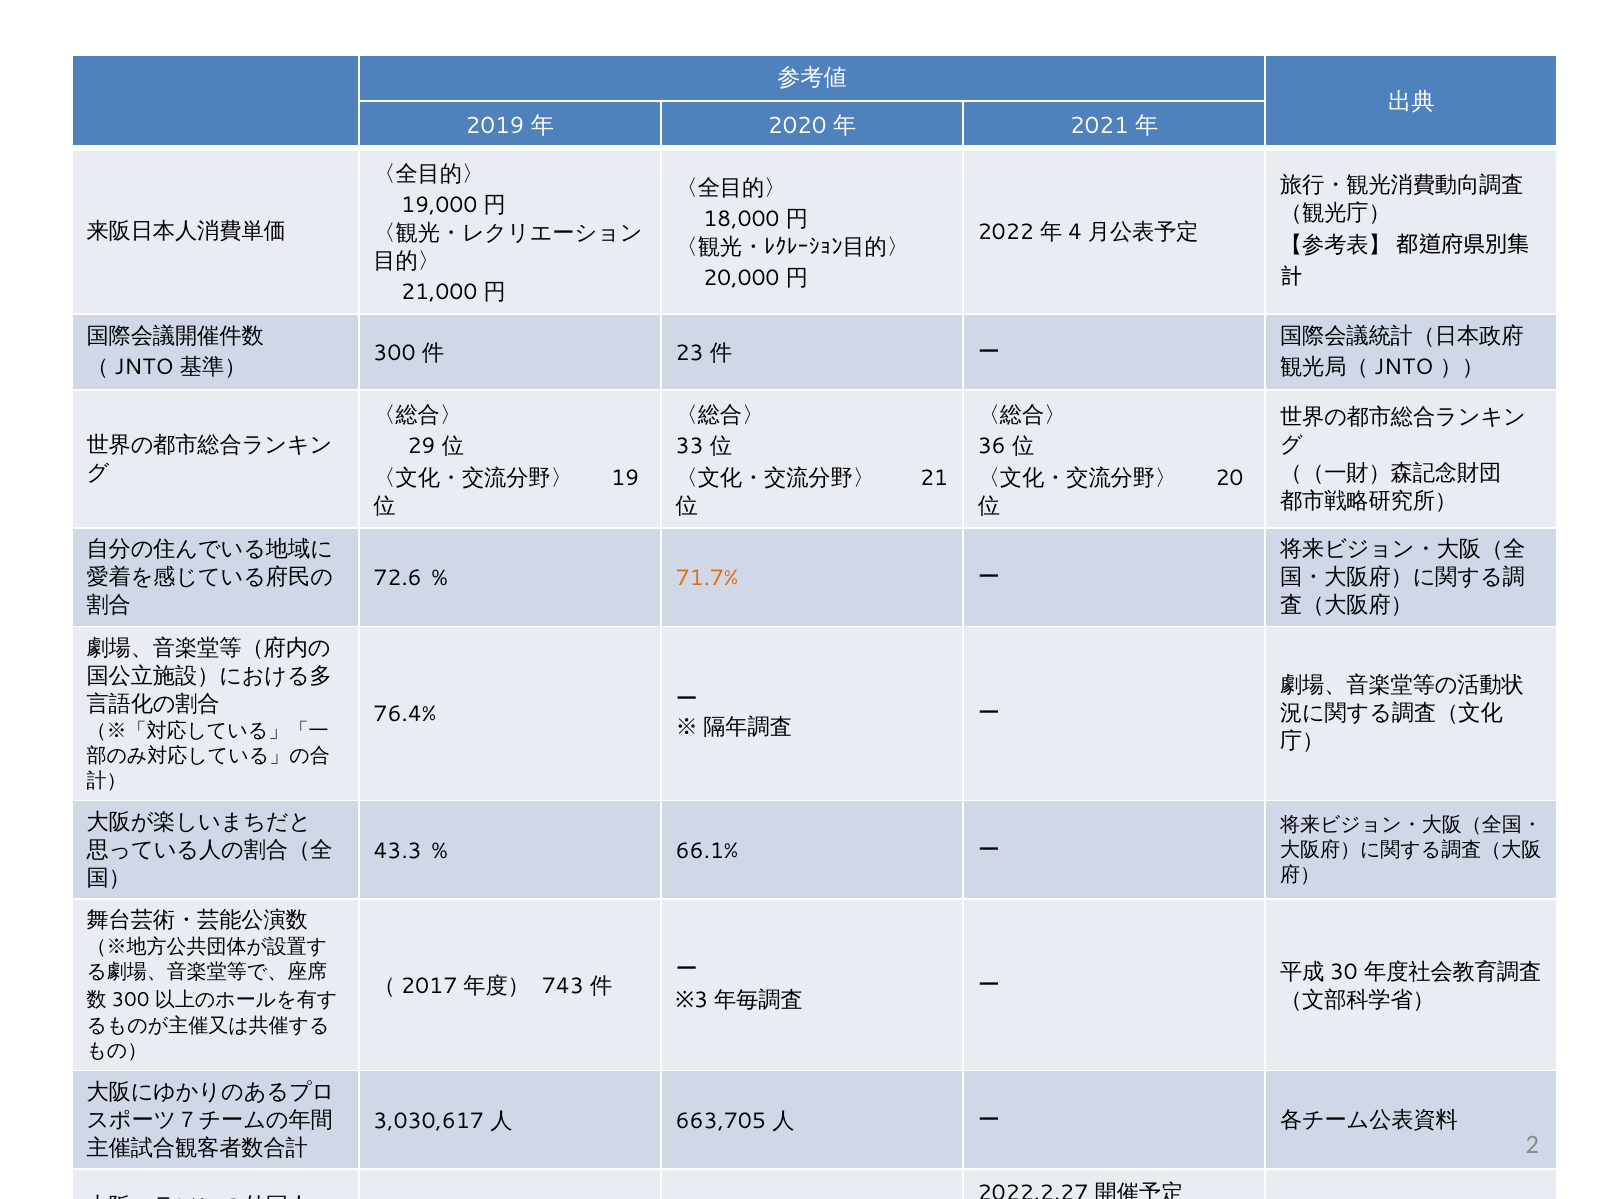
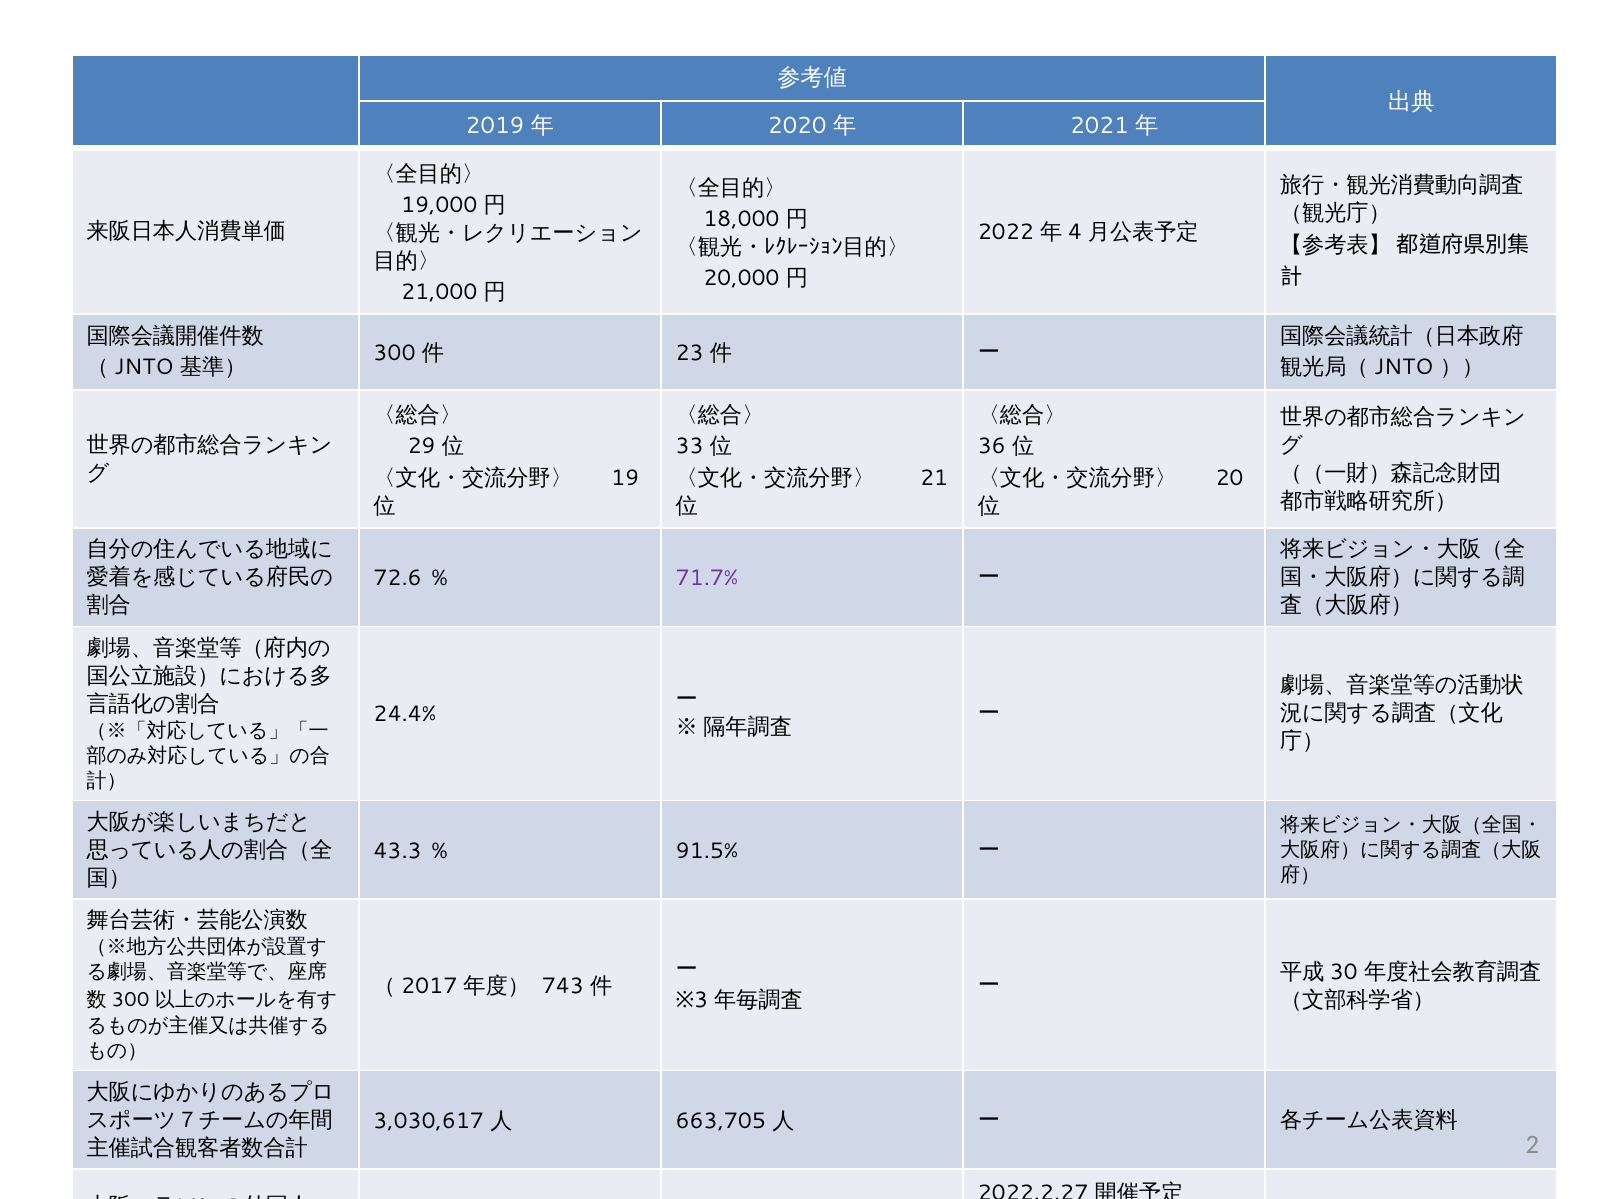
71.7% colour: orange -> purple (707, 578)
76.4%: 76.4% -> 24.4% (405, 715)
66.1%: 66.1% -> 91.5% (707, 851)
